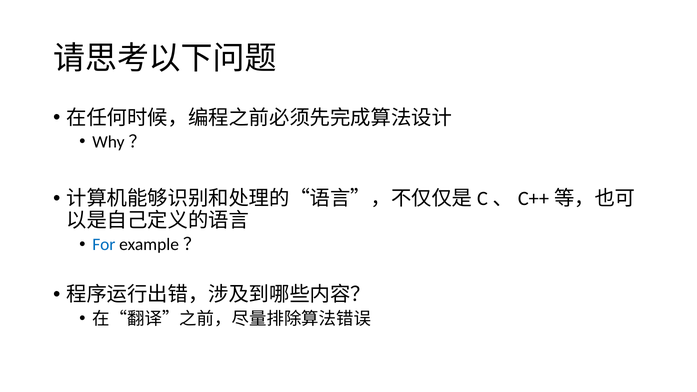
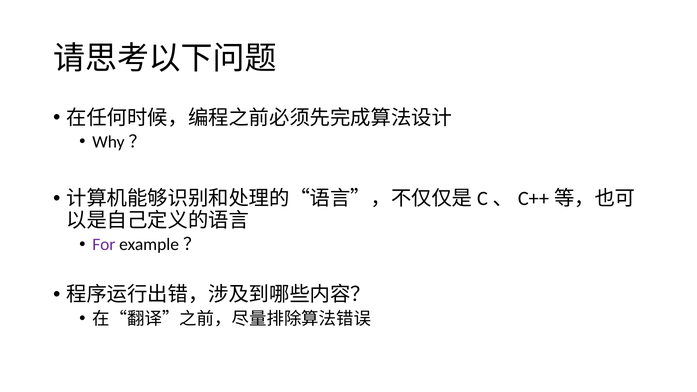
For colour: blue -> purple (104, 245)
